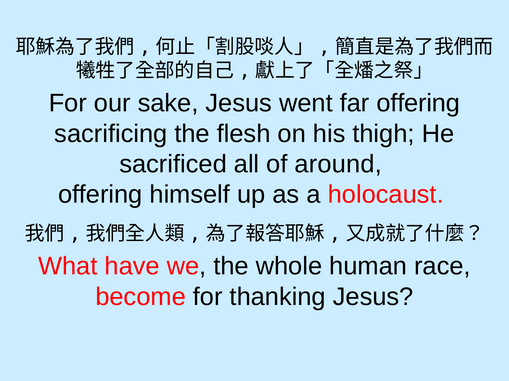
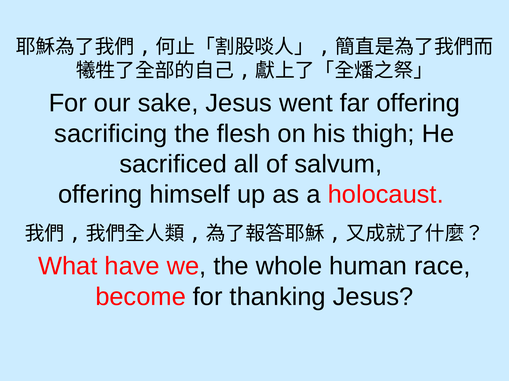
around: around -> salvum (338, 164)
